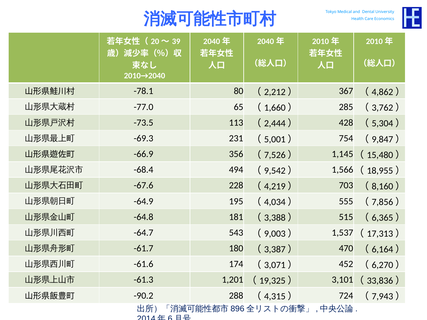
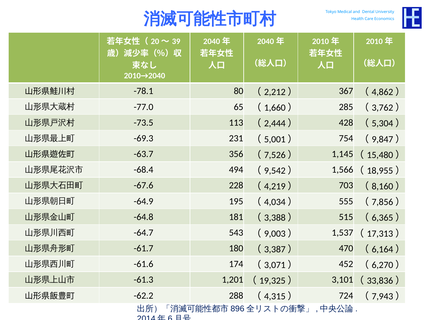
-66.9: -66.9 -> -63.7 (144, 154)
-90.2: -90.2 -> -62.2 (144, 296)
